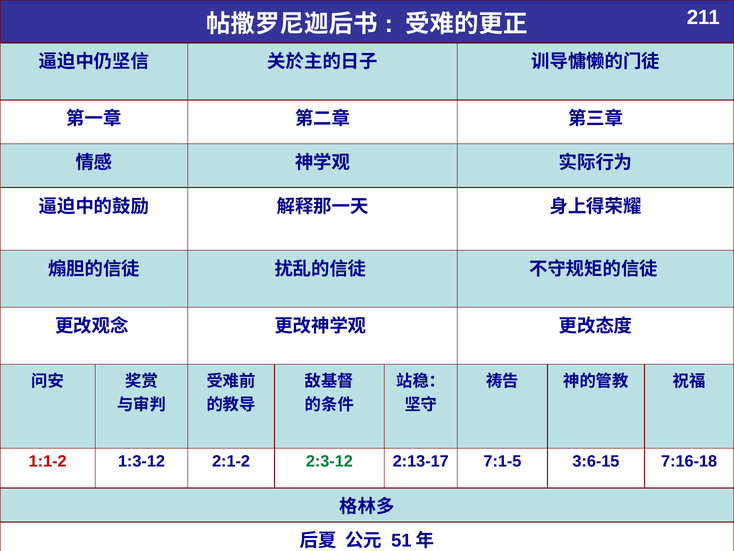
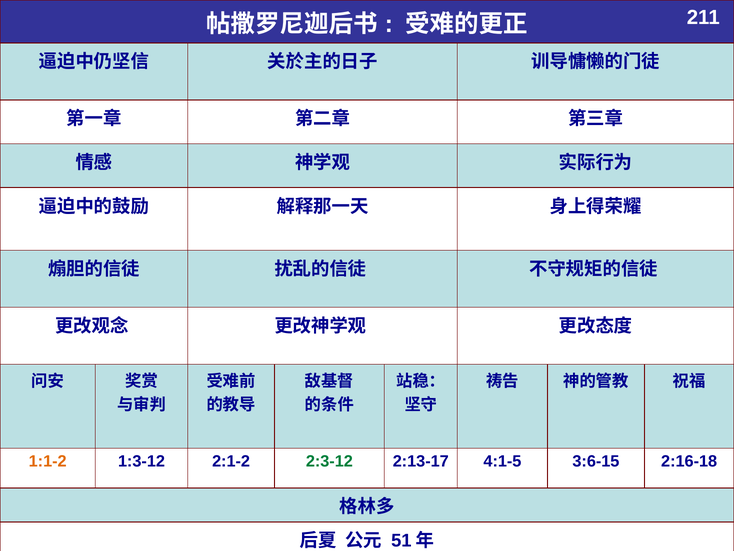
1:1-2 colour: red -> orange (48, 461)
7:1-5: 7:1-5 -> 4:1-5 (502, 461)
7:16-18: 7:16-18 -> 2:16-18 (689, 461)
